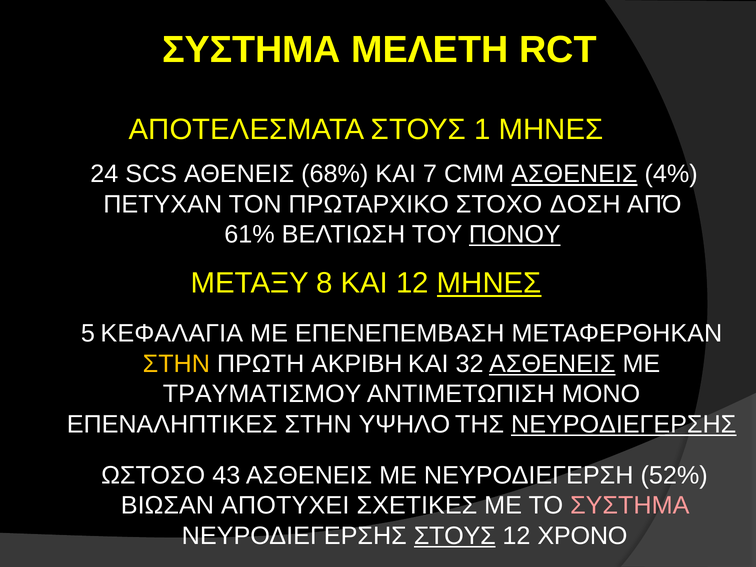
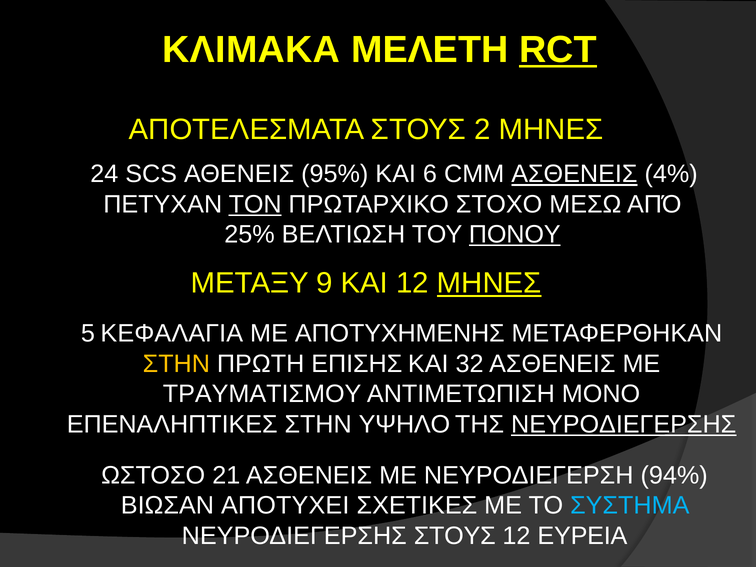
ΣΥΣΤΗΜΑ: ΣΥΣΤΗΜΑ -> ΚΛΙΜΑΚΑ (251, 50)
RCT underline: none -> present (558, 50)
1: 1 -> 2 (482, 130)
68%: 68% -> 95% (335, 174)
7: 7 -> 6 (430, 174)
ΤΟΝ underline: none -> present (255, 204)
ΔΟΣΗ: ΔΟΣΗ -> ΜΕΣΩ (585, 204)
61%: 61% -> 25% (250, 235)
8: 8 -> 9 (325, 283)
ΕΠΕΝΕΠΕΜΒΑΣΗ: ΕΠΕΝΕΠΕΜΒΑΣΗ -> ΑΠΟΤΥΧΗΜΕΝΗΣ (400, 334)
ΑΚΡΙΒΗ: ΑΚΡΙΒΗ -> ΕΠΙΣΗΣ (357, 364)
ΑΣΘΕΝΕΙΣ underline: present -> none (552, 364)
43: 43 -> 21 (226, 475)
52%: 52% -> 94% (674, 475)
ΣΥΣΤΗΜΑ colour: pink -> light blue (630, 506)
ΣΤΟΥΣ underline: present -> none (455, 536)
ΧΡΟΝΟ: ΧΡΟΝΟ -> ΕΥΡΕΙΑ (582, 536)
